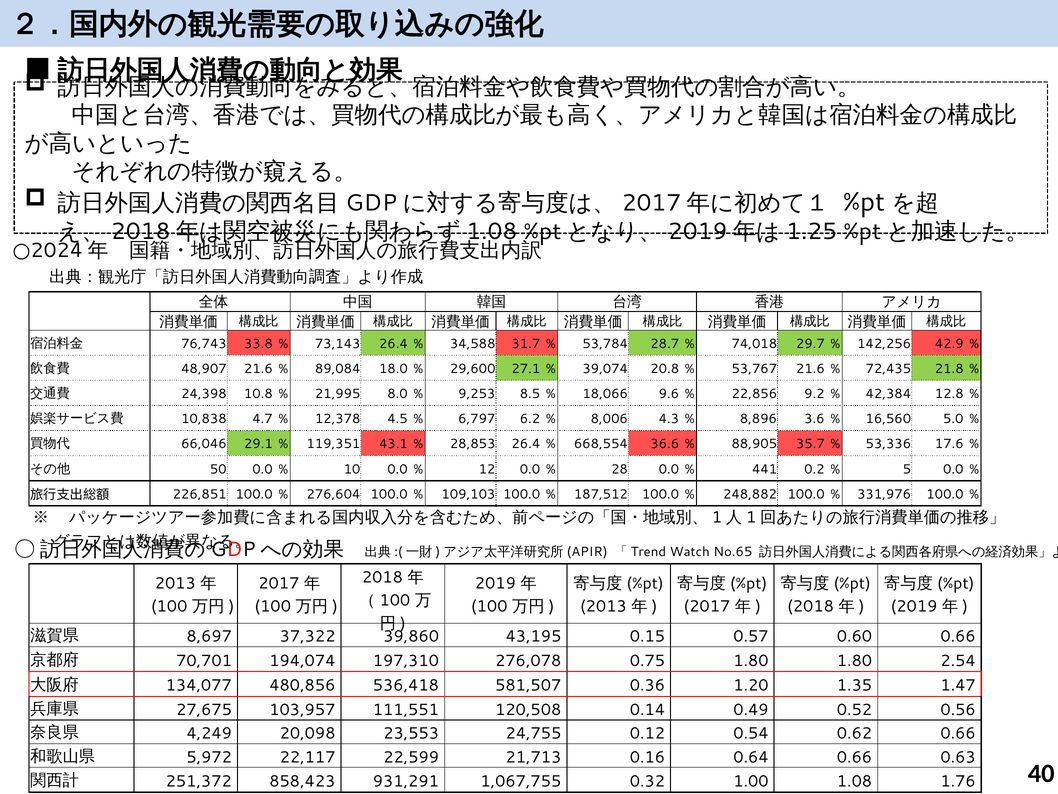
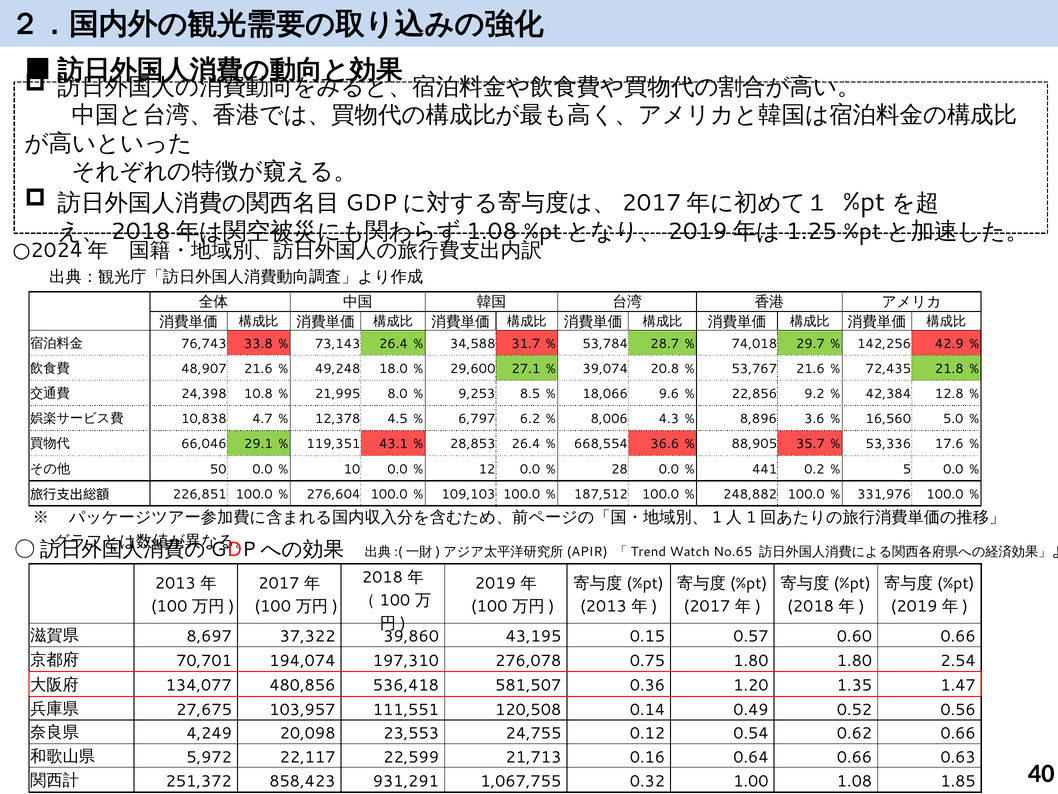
89,084: 89,084 -> 49,248 (338, 369)
1.76: 1.76 -> 1.85 (958, 781)
